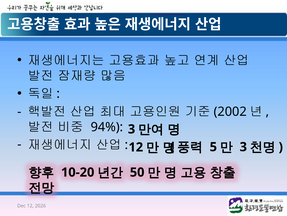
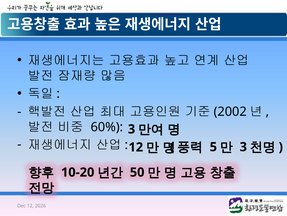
94%: 94% -> 60% (107, 127)
